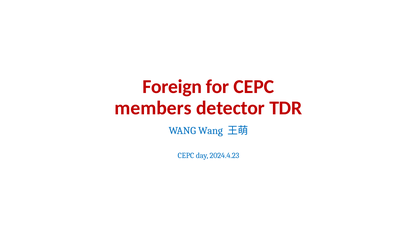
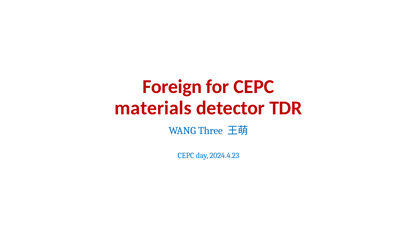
members: members -> materials (153, 108)
WANG Wang: Wang -> Three (210, 130)
